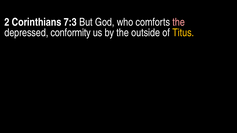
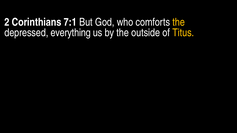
7:3: 7:3 -> 7:1 (70, 22)
the colour: pink -> yellow (179, 22)
conformity: conformity -> everything (71, 33)
